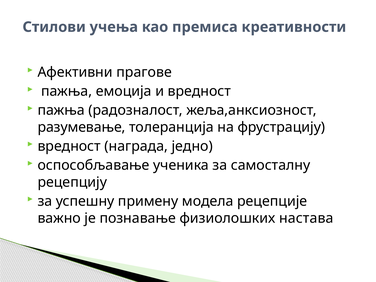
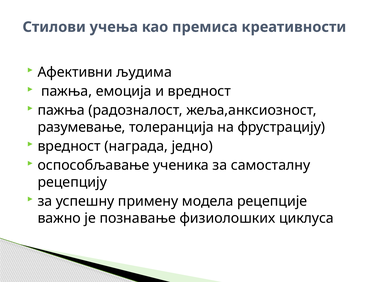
прагове: прагове -> људима (144, 72)
настава: настава -> циклуса (306, 218)
